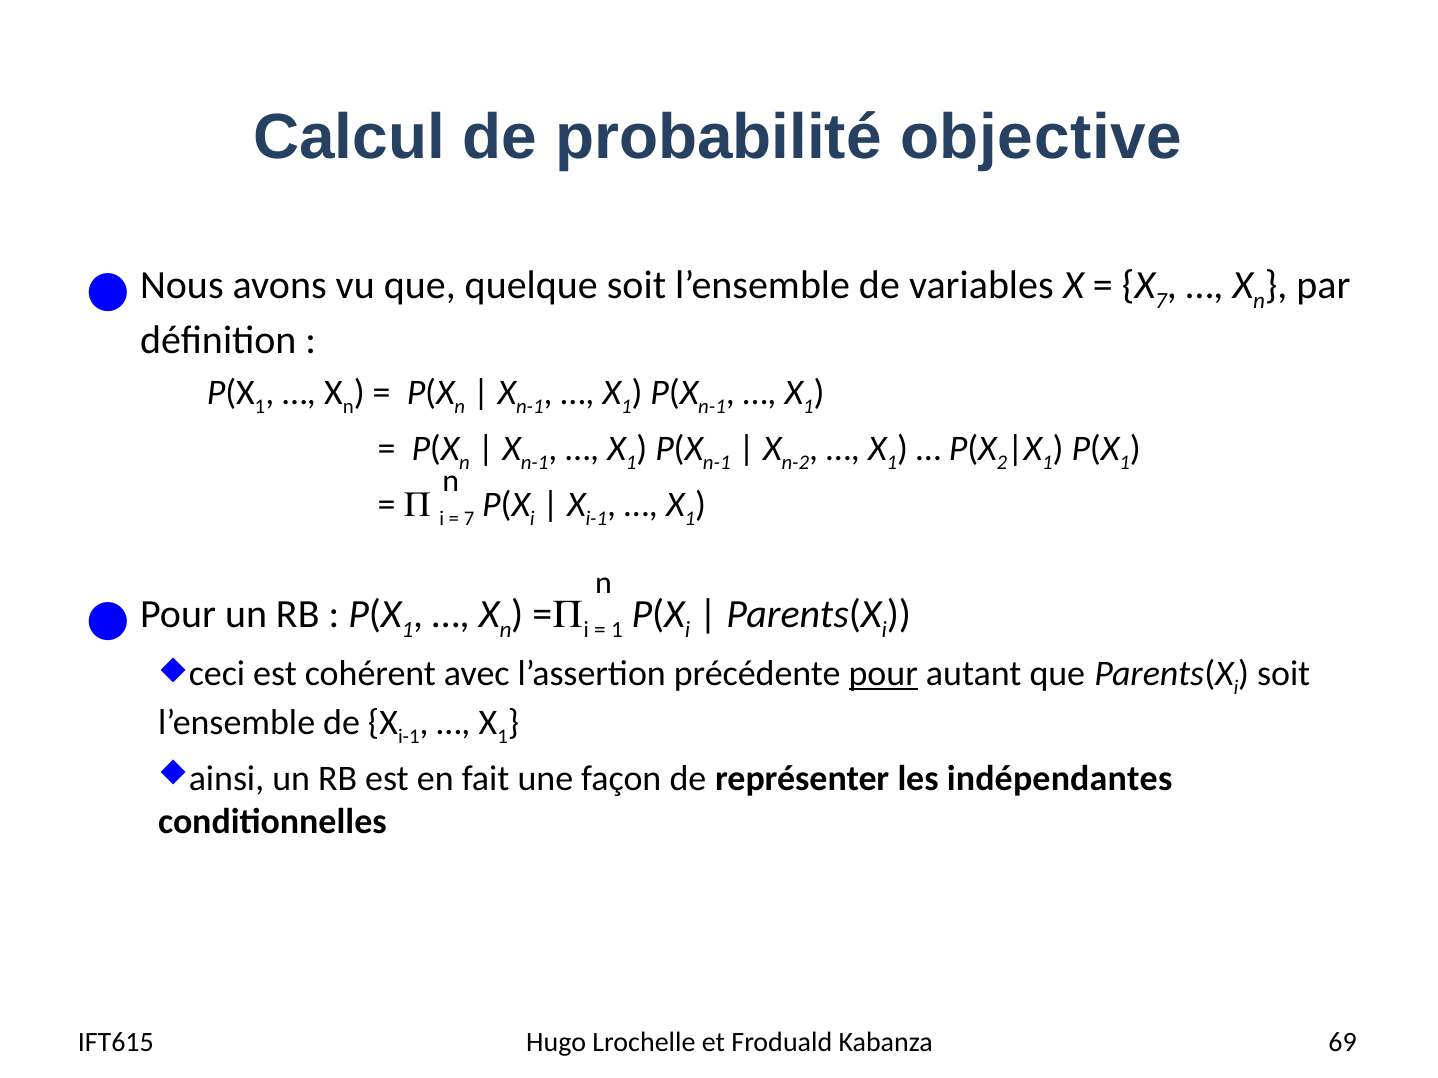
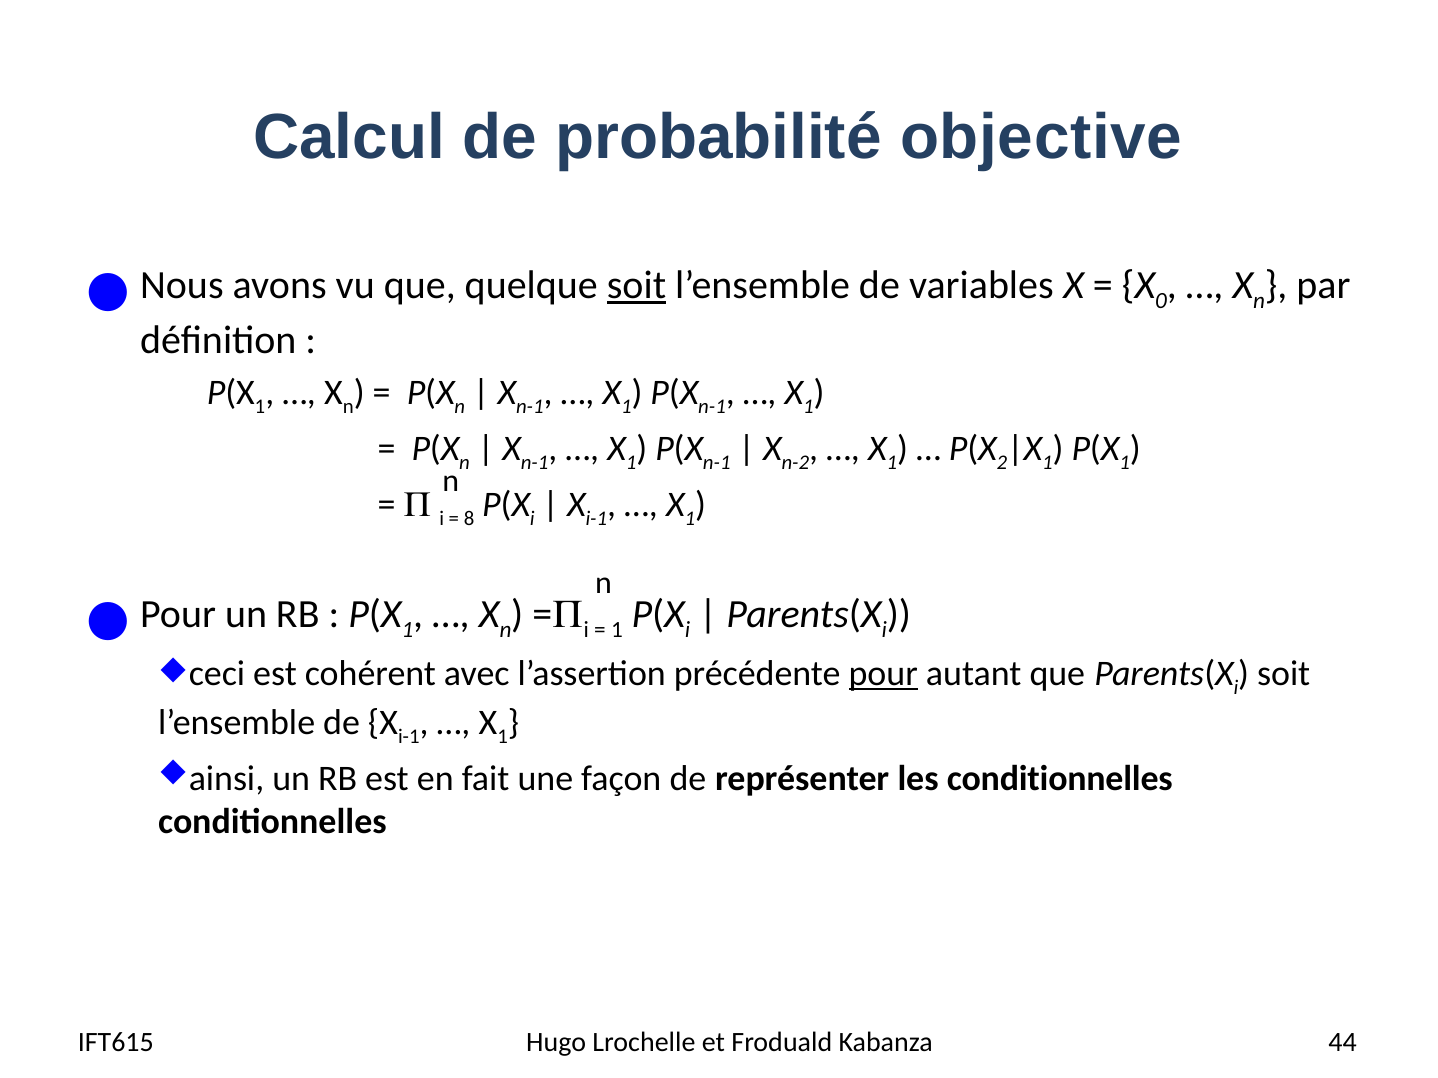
soit underline: none -> present (636, 286)
X 7: 7 -> 0 (1161, 301)
7: 7 -> 8 (469, 519)
les indépendantes: indépendantes -> conditionnelles (1060, 779)
69: 69 -> 44 (1343, 1043)
